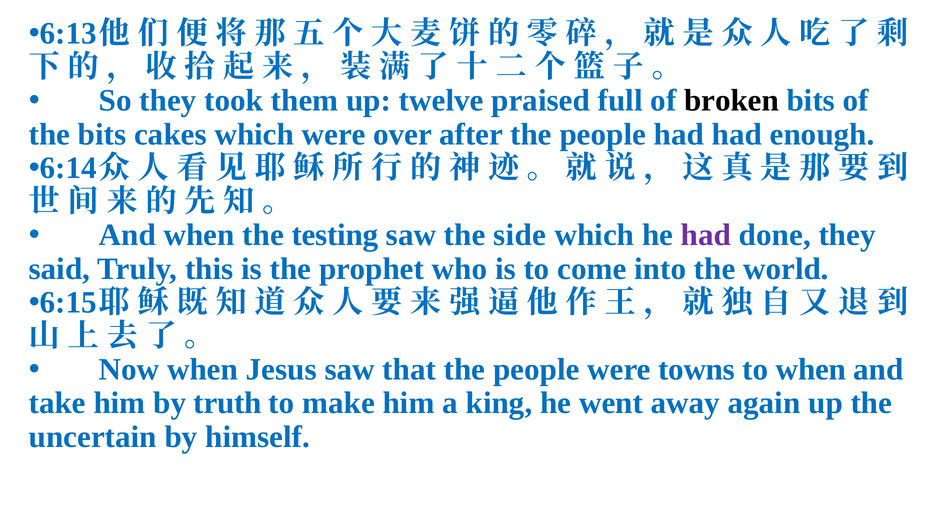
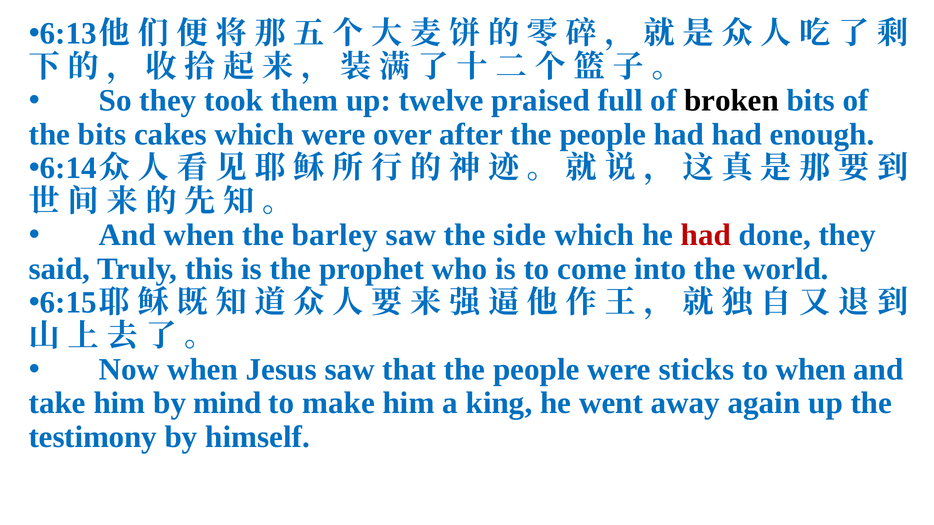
testing: testing -> barley (335, 235)
had colour: purple -> red (706, 235)
towns: towns -> sticks (696, 370)
truth: truth -> mind (227, 404)
uncertain: uncertain -> testimony (93, 437)
